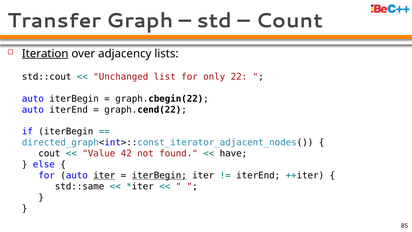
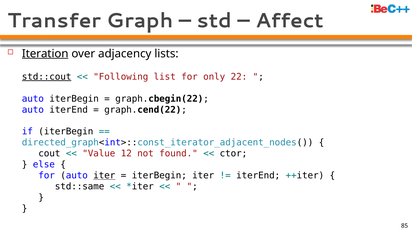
Count: Count -> Affect (290, 21)
std::cout underline: none -> present (47, 77)
Unchanged: Unchanged -> Following (121, 77)
42: 42 -> 12 (126, 153)
have: have -> ctor (233, 153)
iterBegin underline: present -> none (159, 175)
